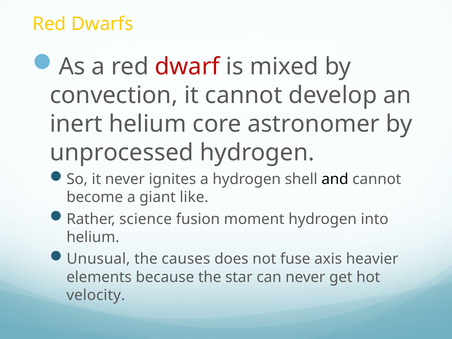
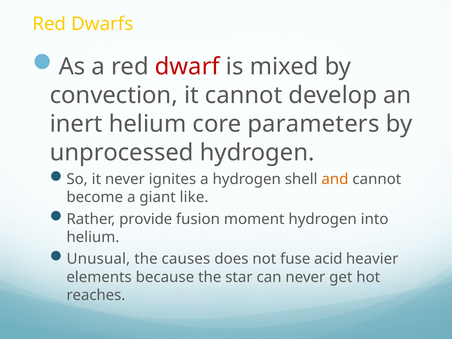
astronomer: astronomer -> parameters (313, 124)
and colour: black -> orange (335, 179)
science: science -> provide (146, 219)
axis: axis -> acid (328, 259)
velocity: velocity -> reaches (96, 295)
